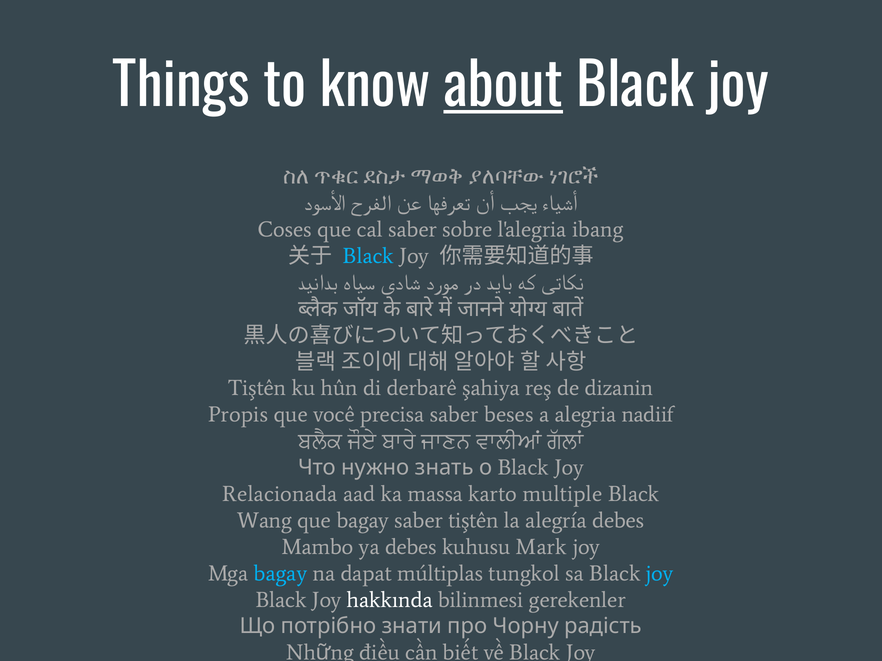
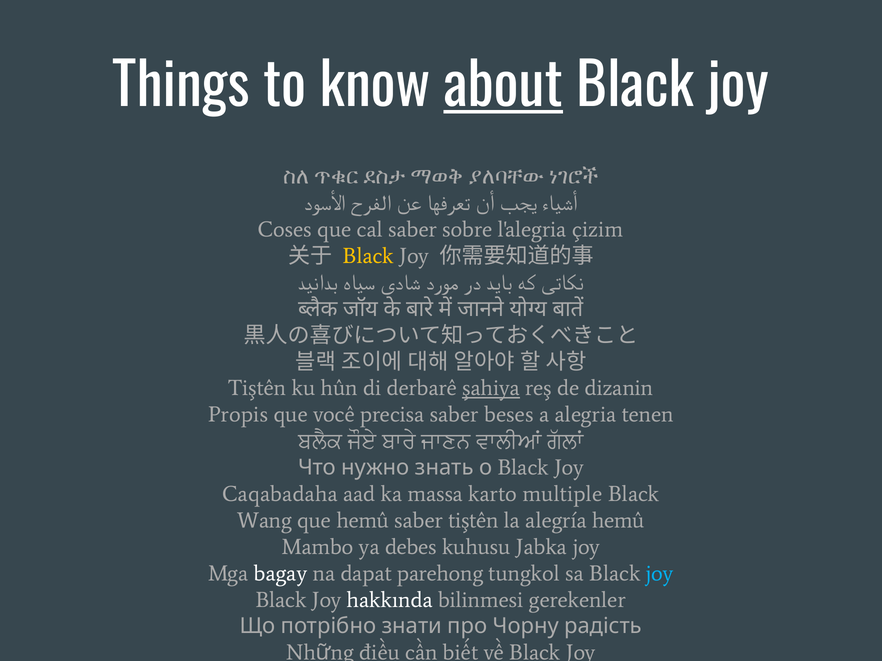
ibang: ibang -> çizim (598, 230)
Black colour: light blue -> yellow (368, 256)
şahiya underline: none -> present (491, 389)
nadiif: nadiif -> tenen (648, 415)
Relacionada: Relacionada -> Caqabadaha (280, 494)
que bagay: bagay -> hemû (363, 521)
alegría debes: debes -> hemû (618, 521)
Mark: Mark -> Jabka (542, 547)
bagay colour: light blue -> white (280, 574)
múltiplas: múltiplas -> parehong (440, 574)
